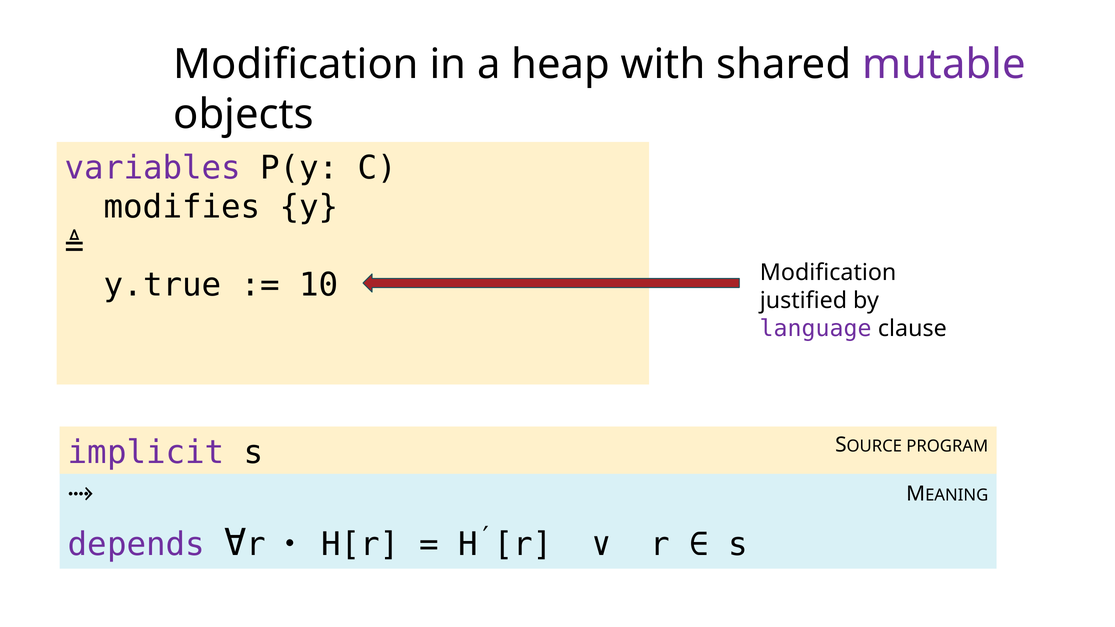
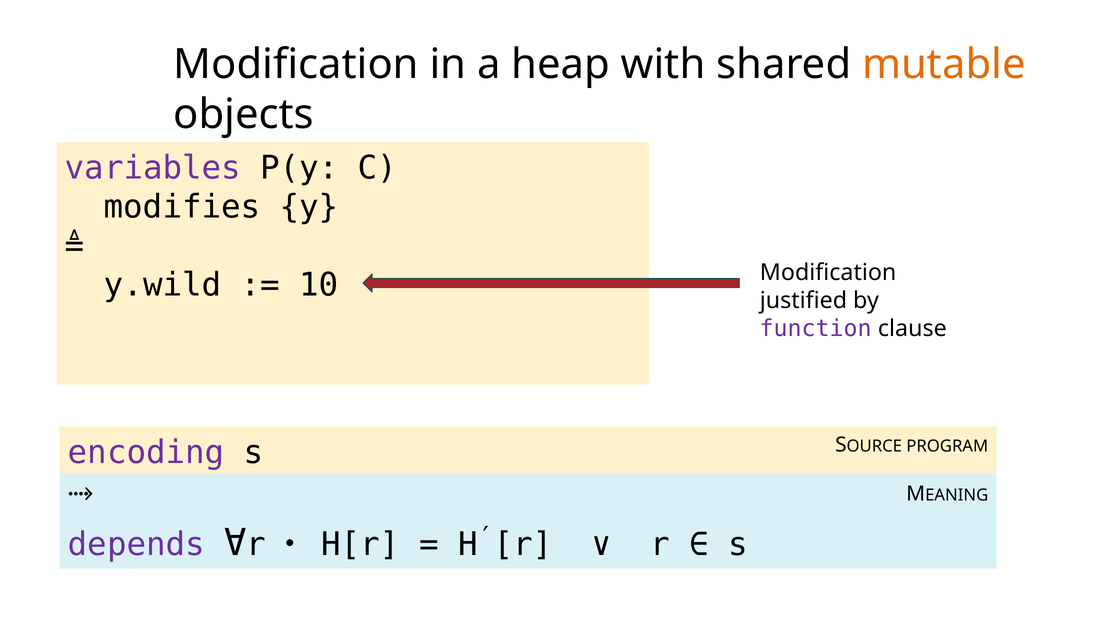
mutable colour: purple -> orange (944, 64)
y.true: y.true -> y.wild (163, 285)
language: language -> function (816, 329)
implicit: implicit -> encoding (146, 453)
